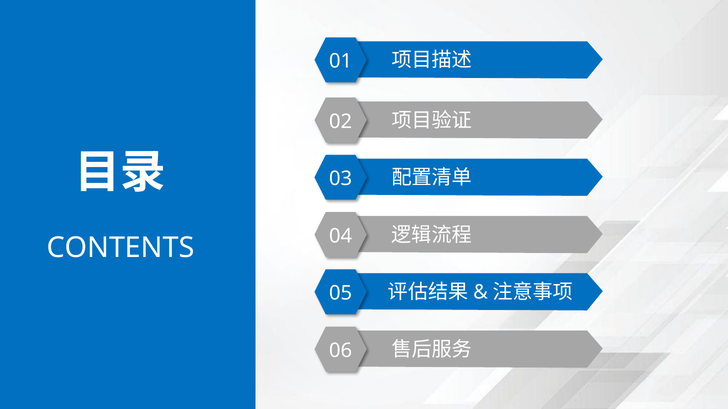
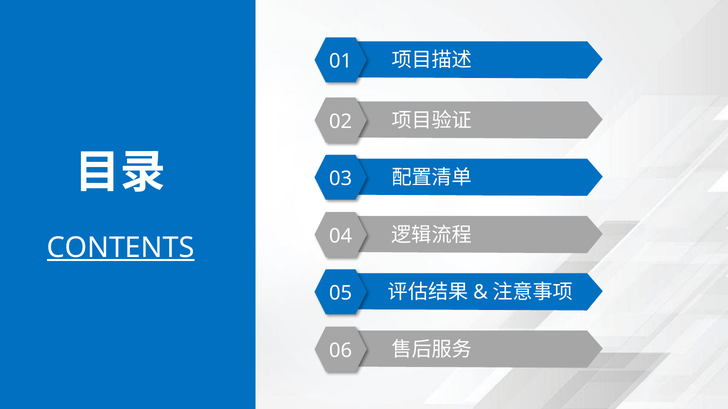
CONTENTS underline: none -> present (121, 248)
